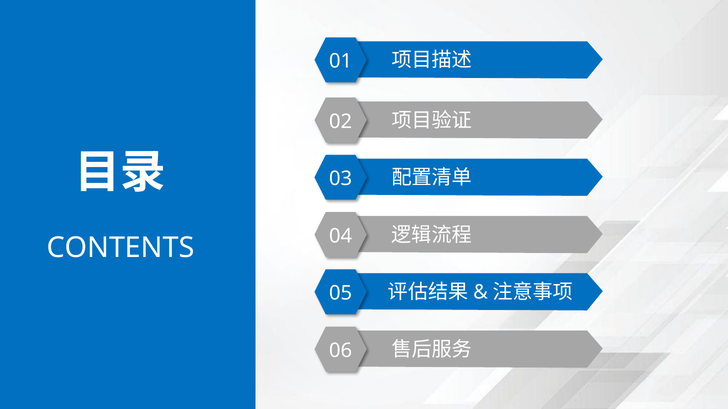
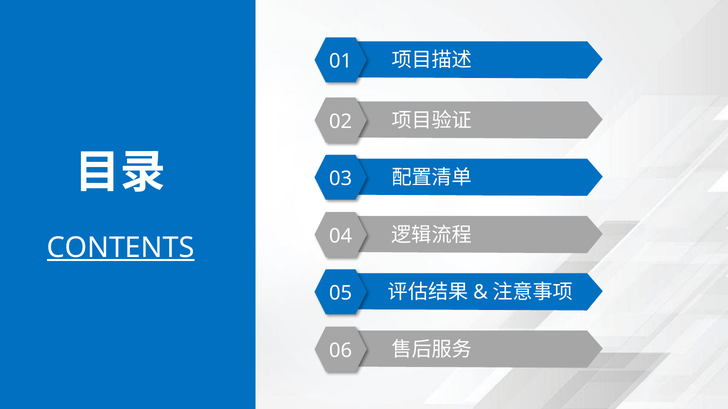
CONTENTS underline: none -> present (121, 248)
